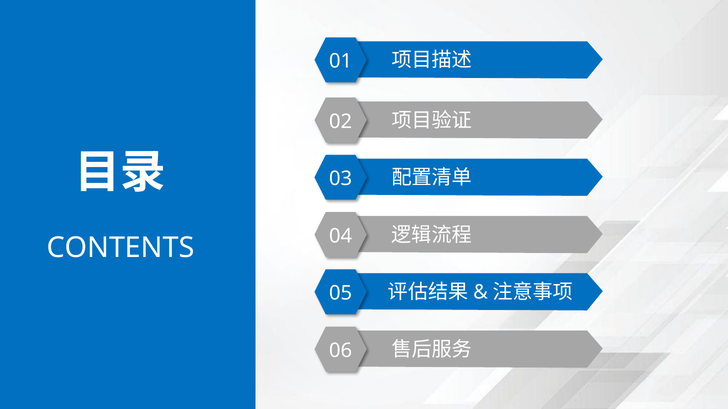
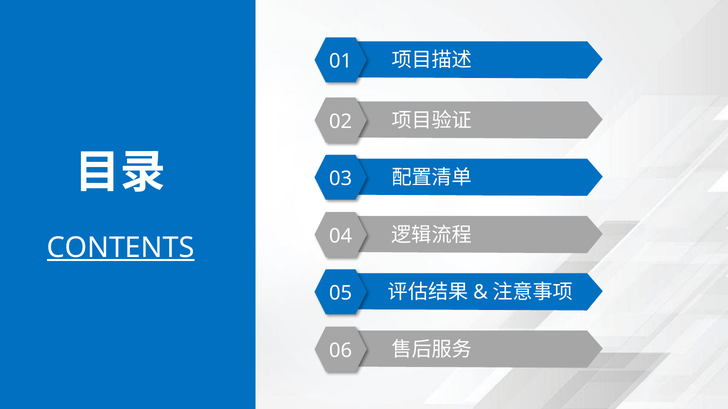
CONTENTS underline: none -> present (121, 248)
